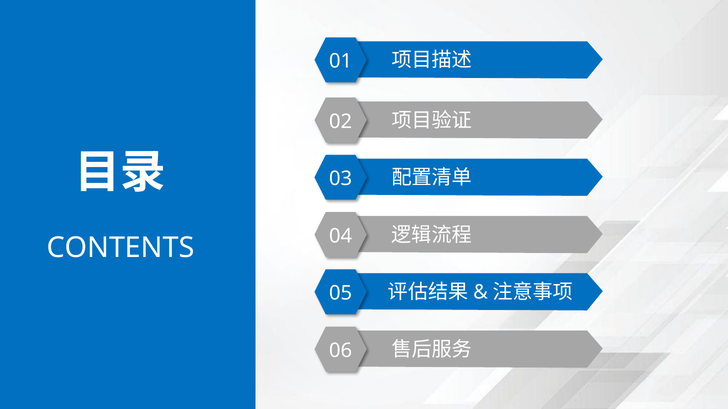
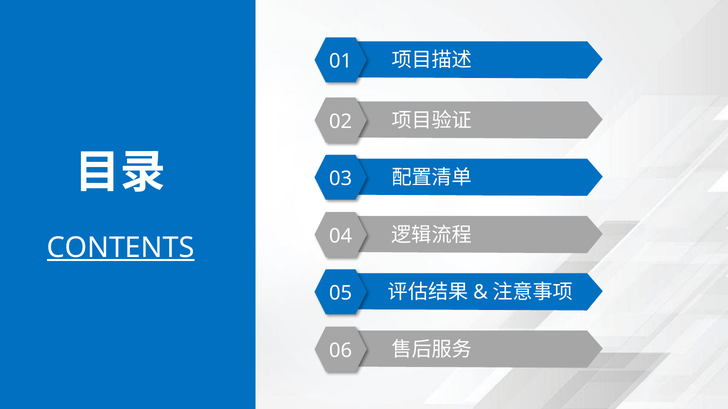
CONTENTS underline: none -> present (121, 248)
